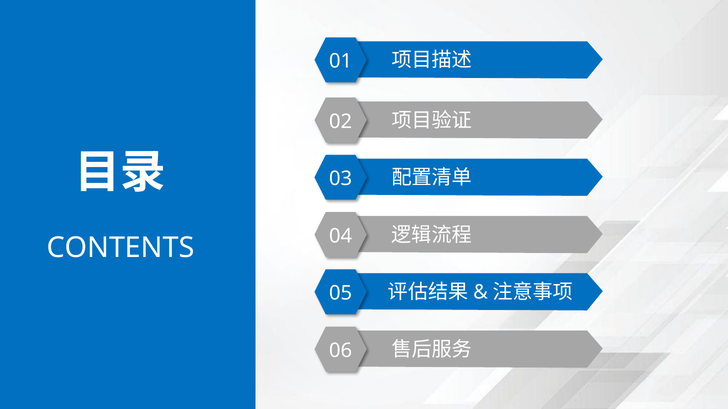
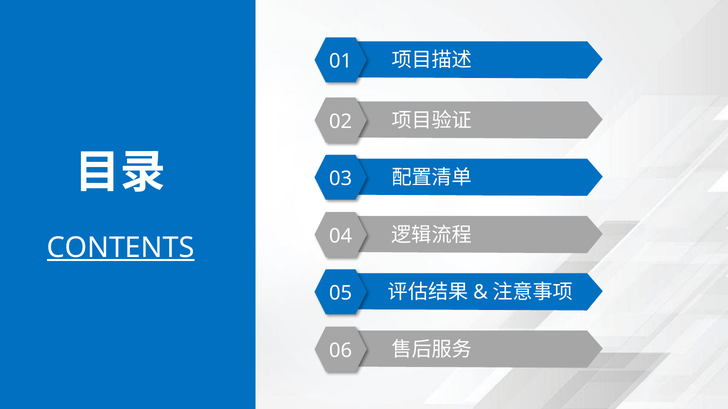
CONTENTS underline: none -> present (121, 248)
